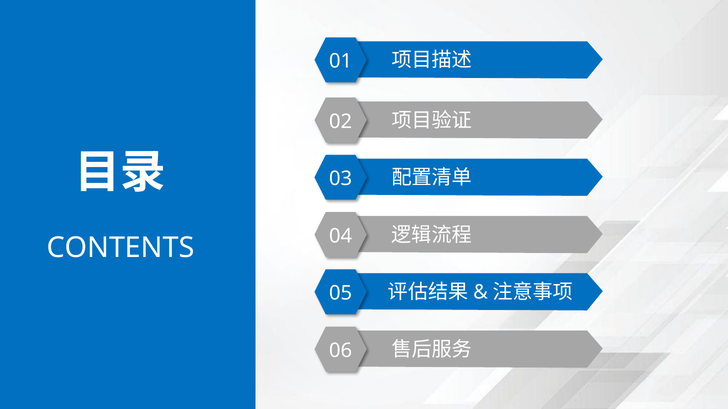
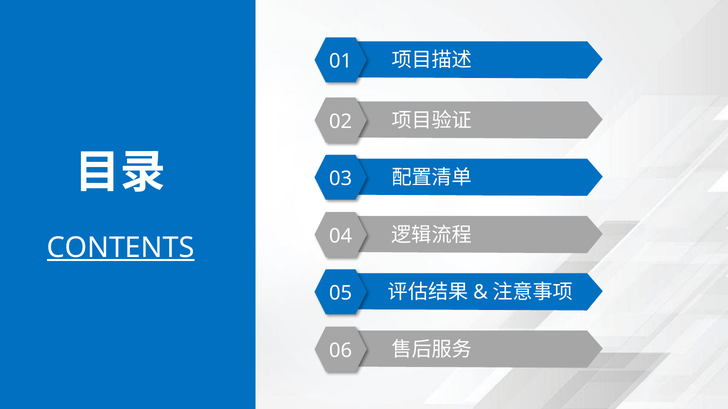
CONTENTS underline: none -> present (121, 248)
